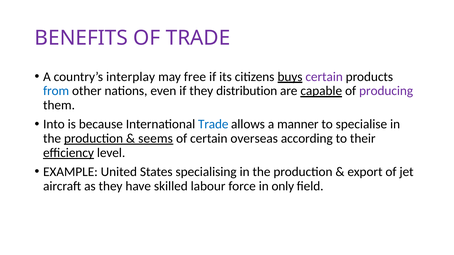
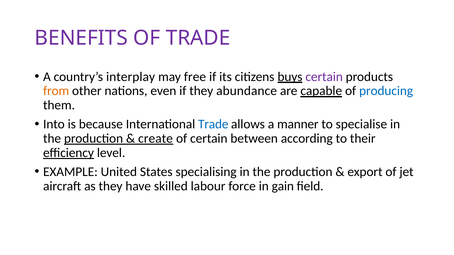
from colour: blue -> orange (56, 91)
distribution: distribution -> abundance (247, 91)
producing colour: purple -> blue (386, 91)
seems: seems -> create (156, 139)
overseas: overseas -> between (254, 139)
only: only -> gain (283, 186)
